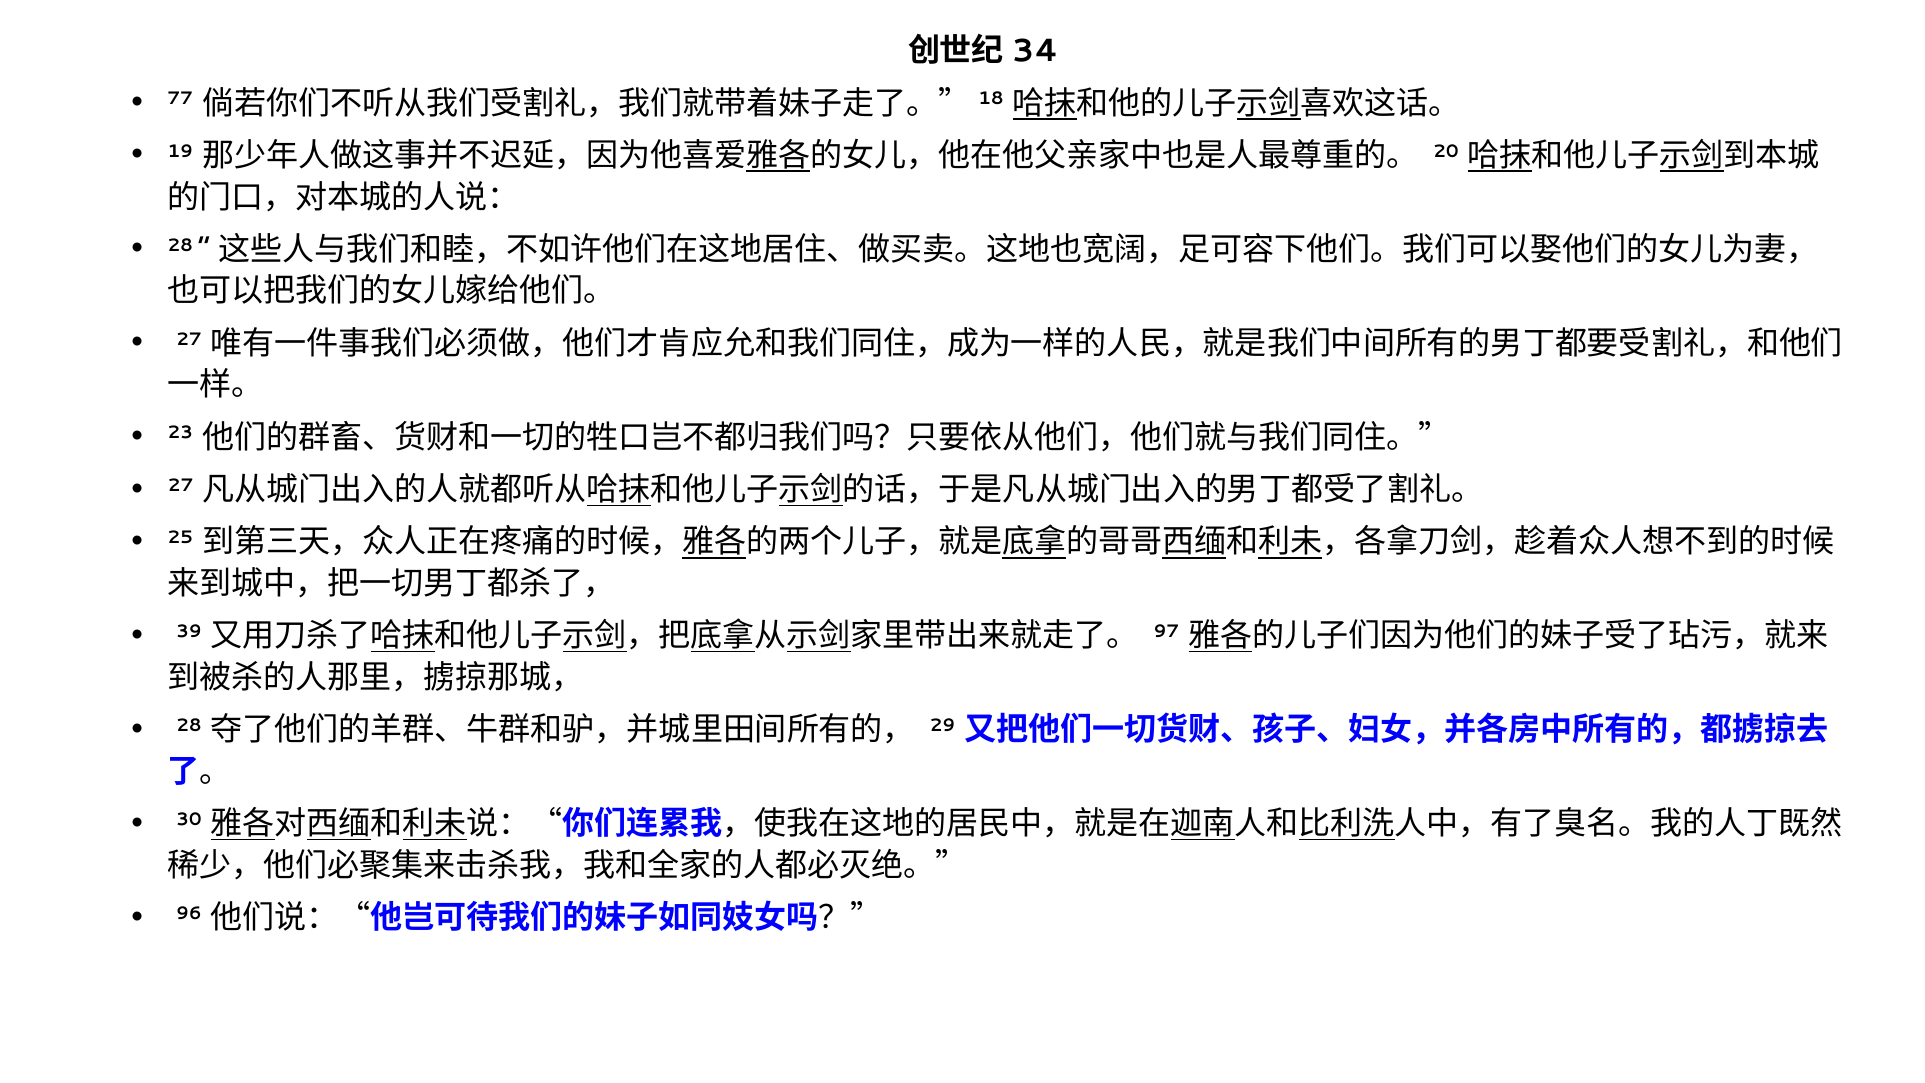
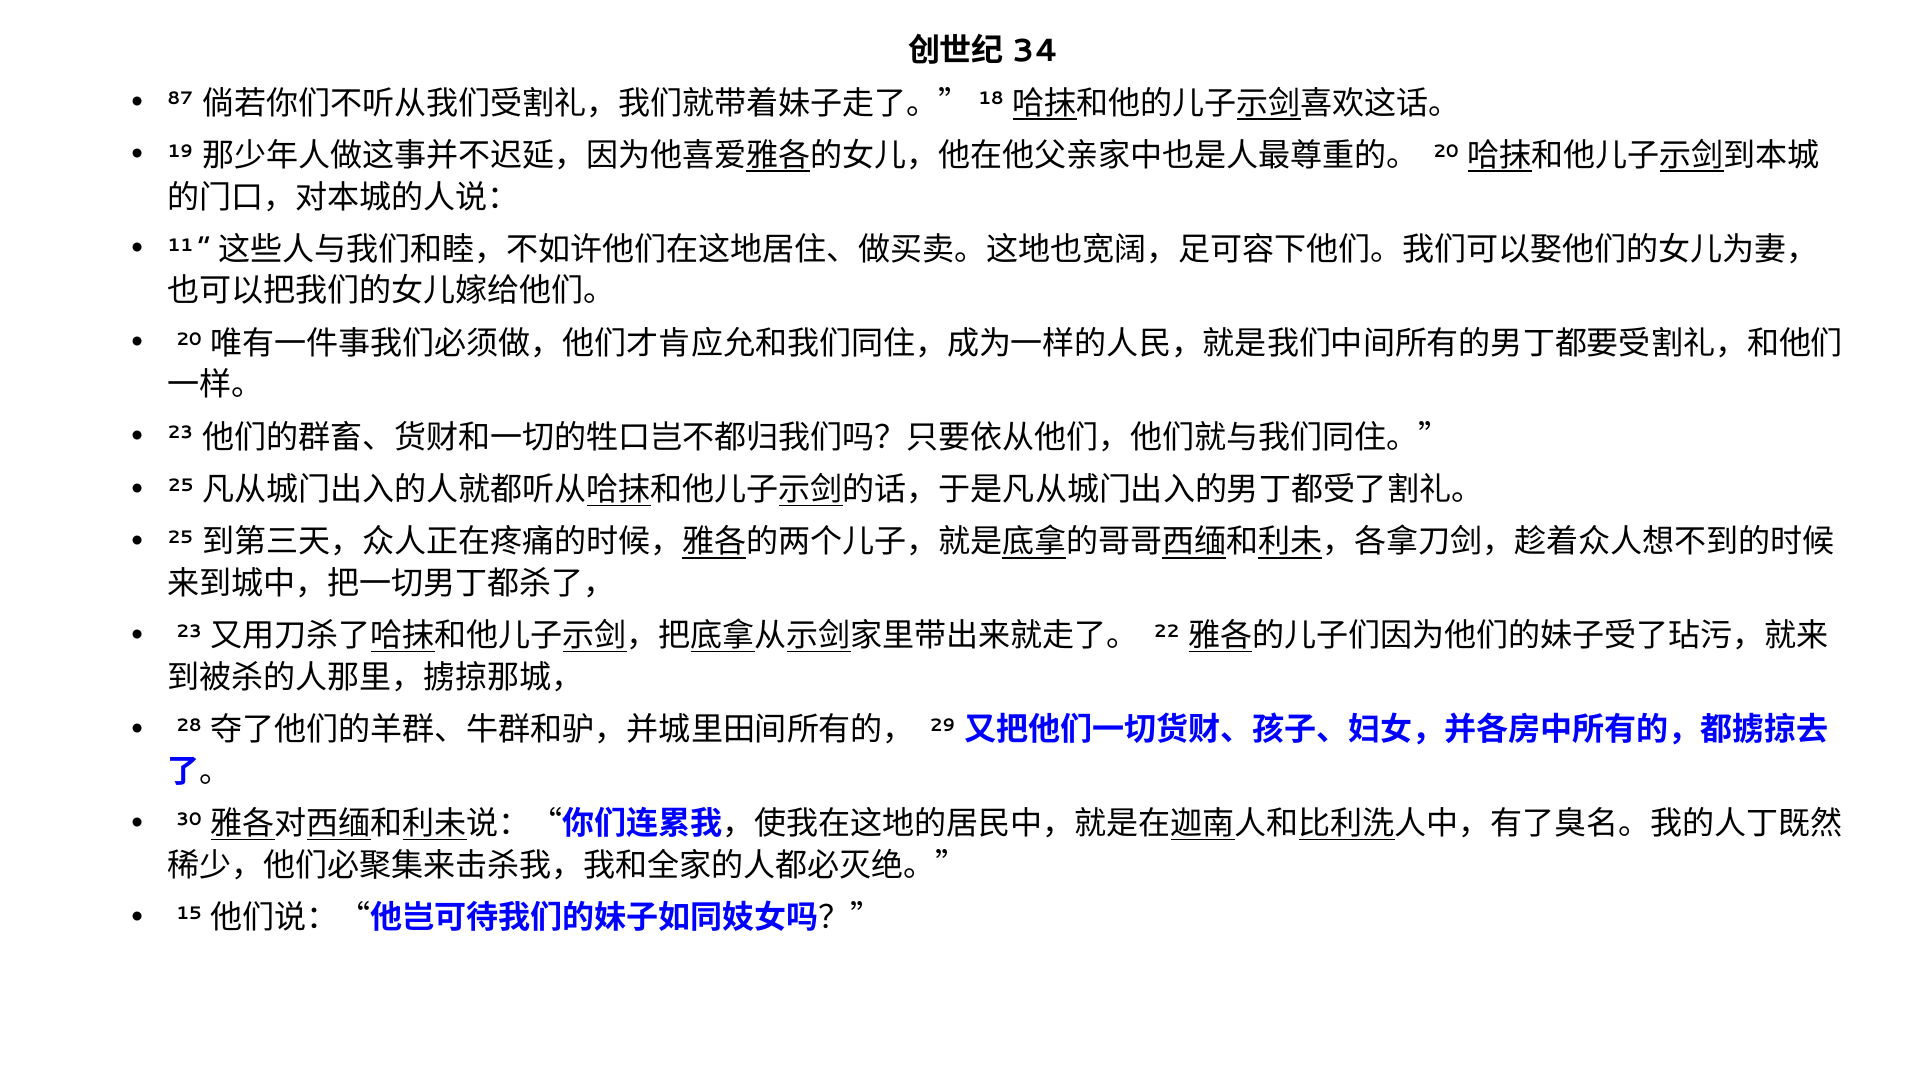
77: 77 -> 87 (180, 99)
28: 28 -> 11 (180, 245)
27: 27 -> 20 (189, 339)
27: 27 -> 25 (180, 485)
39: 39 -> 23 (189, 631)
97: 97 -> 22 (1166, 631)
96: 96 -> 15 (189, 913)
